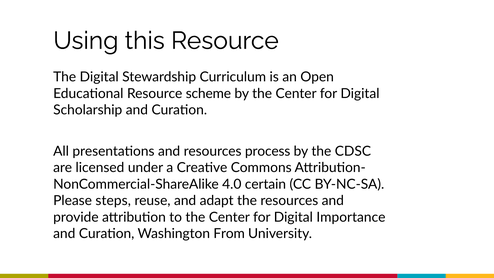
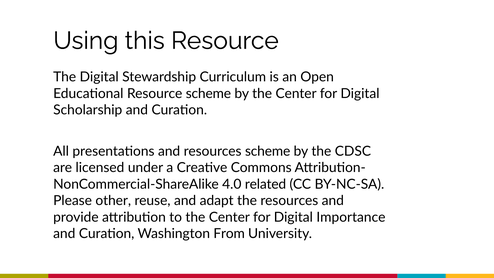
resources process: process -> scheme (268, 151)
certain: certain -> related (266, 184)
steps: steps -> other (113, 201)
